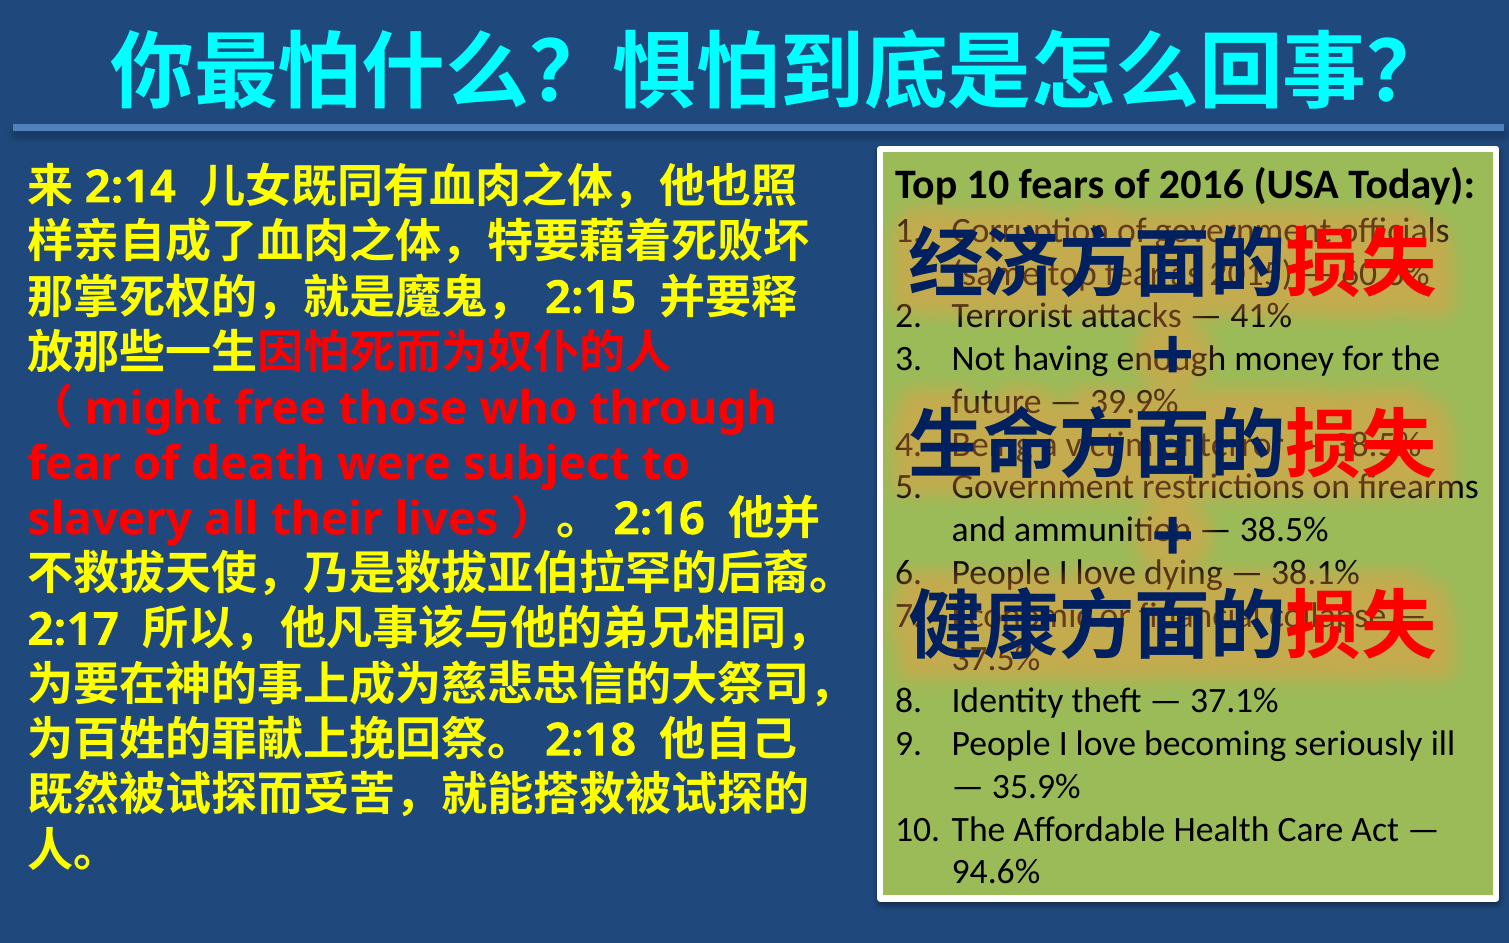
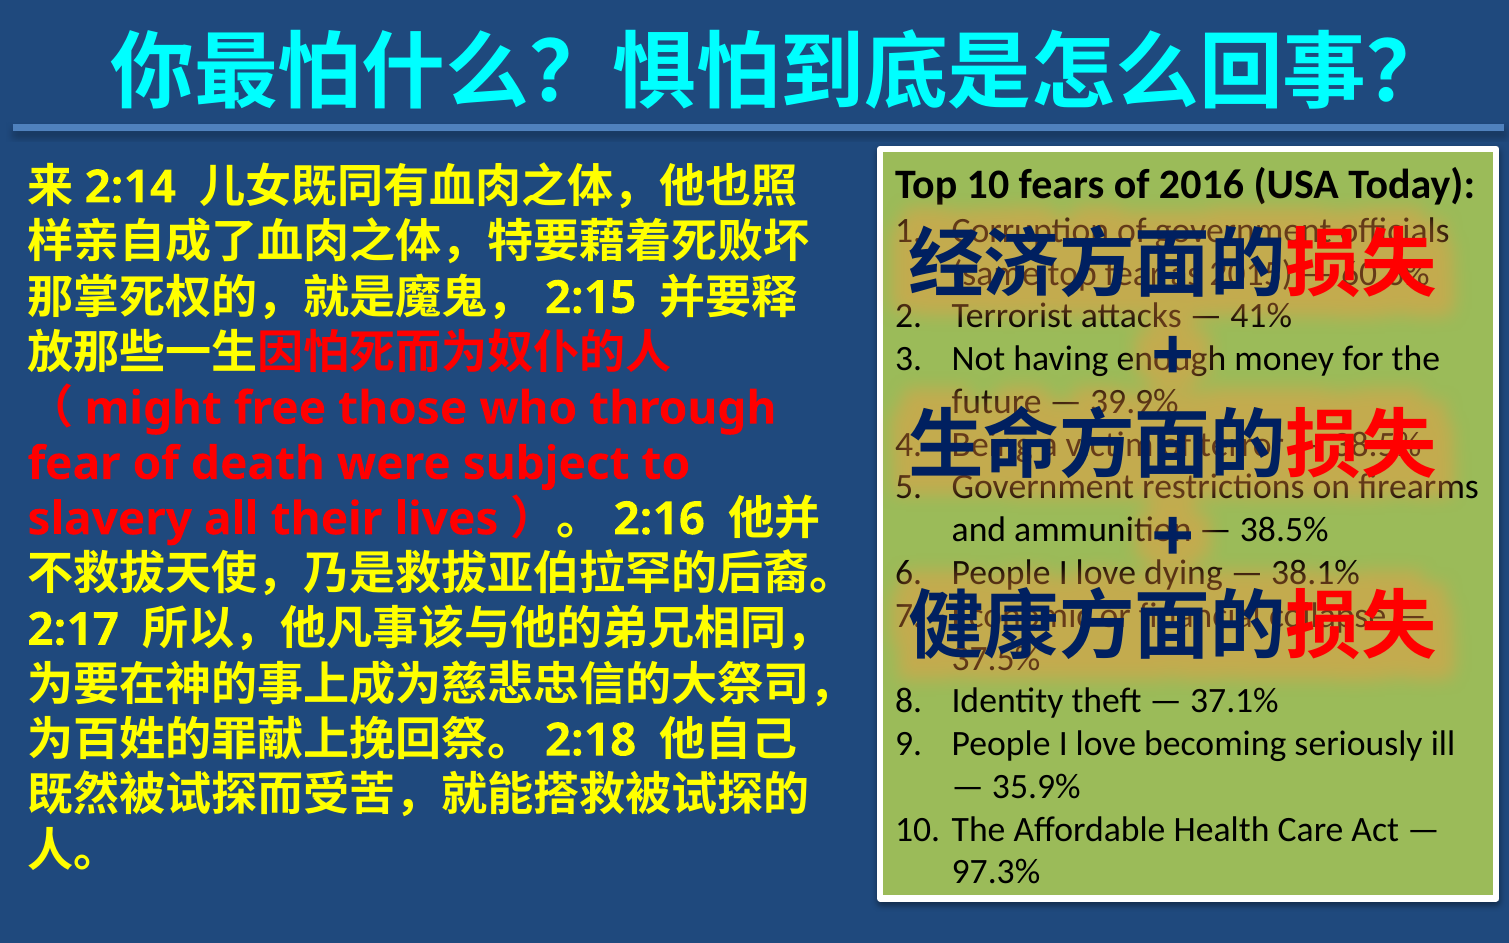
94.6%: 94.6% -> 97.3% (996, 872)
